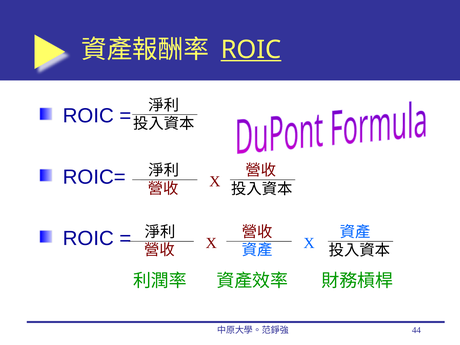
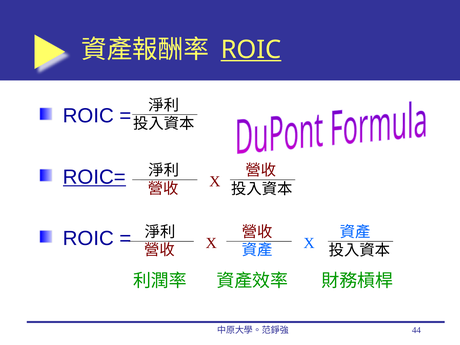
ROIC= underline: none -> present (94, 177)
